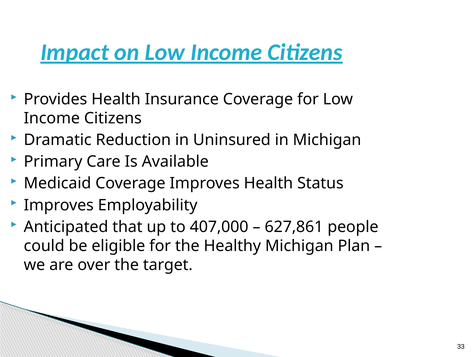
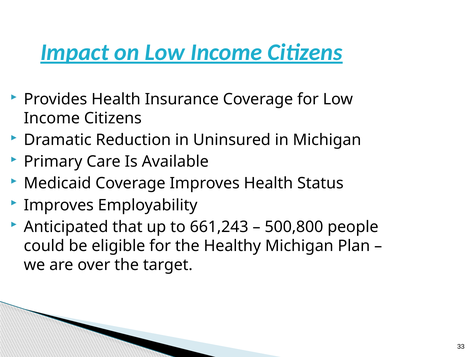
407,000: 407,000 -> 661,243 (219, 227)
627,861: 627,861 -> 500,800 (294, 227)
